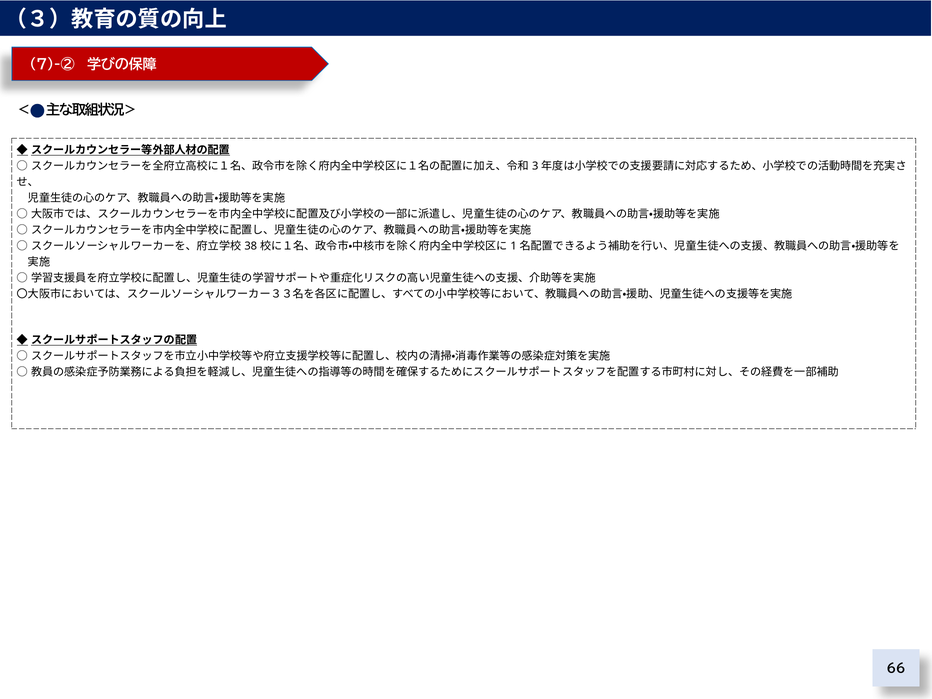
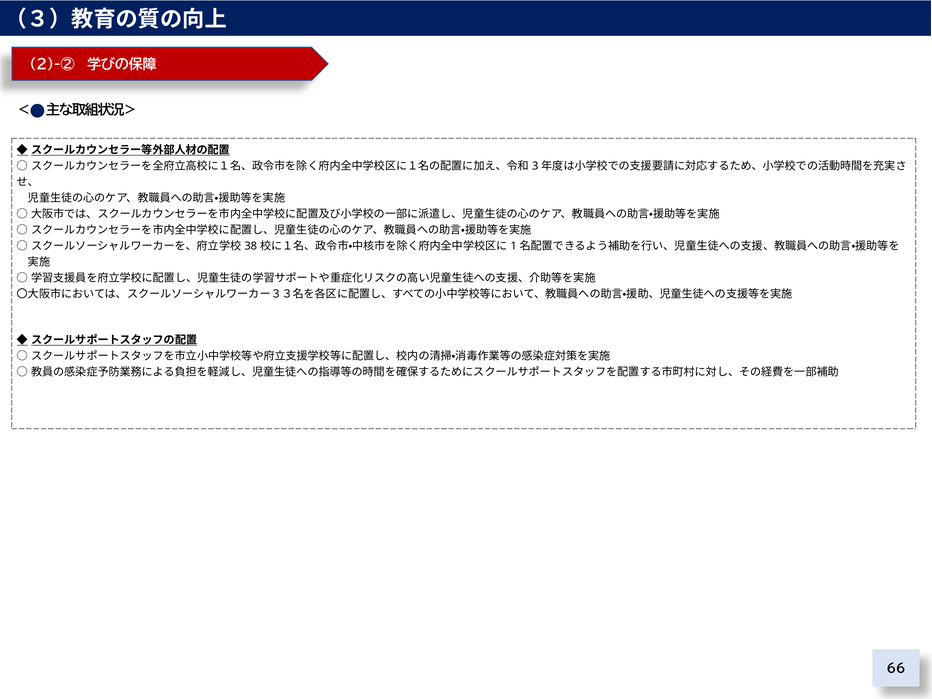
7)-②: 7)-② -> 2)-② (52, 65)
